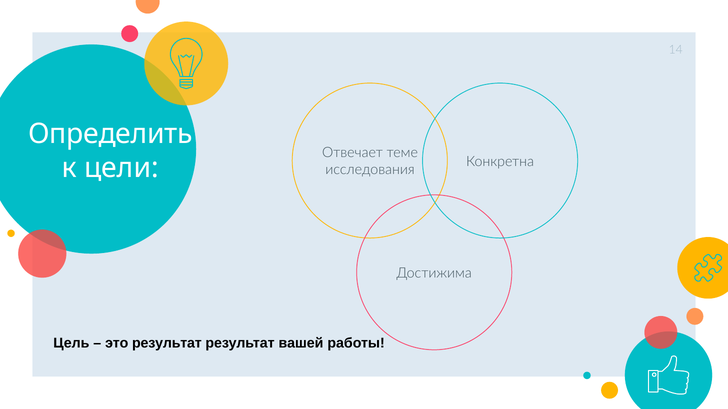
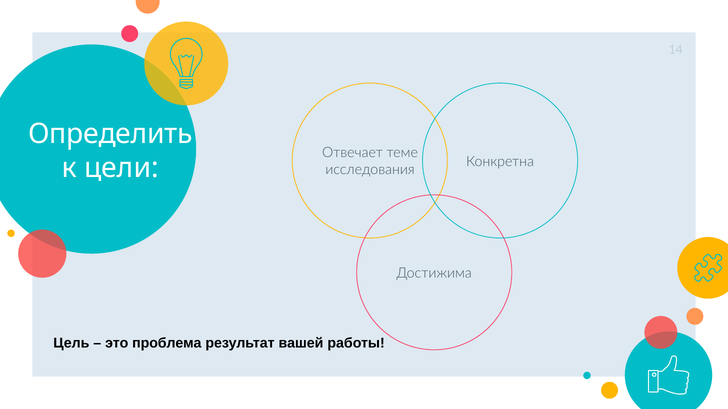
это результат: результат -> проблема (167, 343)
